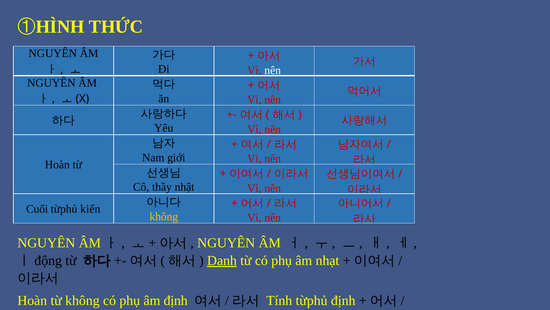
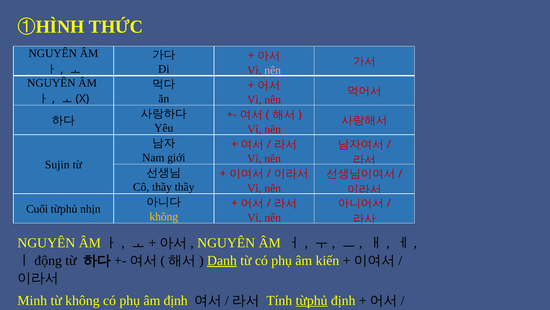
nên colour: white -> pink (273, 70)
Hoàn: Hoàn -> Sujin (57, 164)
thầy nhật: nhật -> thầy (185, 187)
kiến: kiến -> nhịn (90, 209)
nhạt: nhạt -> kiến (327, 260)
Hoàn: Hoàn -> Minh (32, 300)
từphủ underline: none -> present (312, 300)
